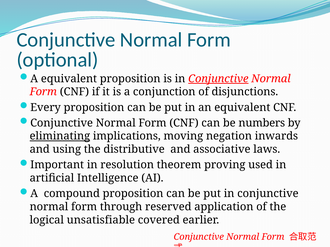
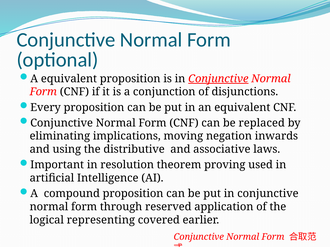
numbers: numbers -> replaced (262, 123)
eliminating underline: present -> none (60, 136)
unsatisfiable: unsatisfiable -> representing (101, 220)
